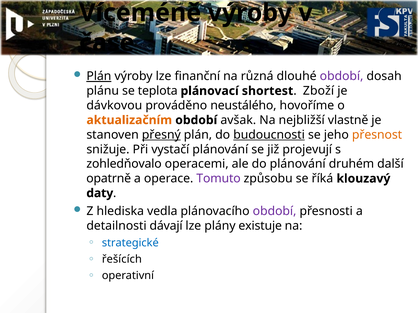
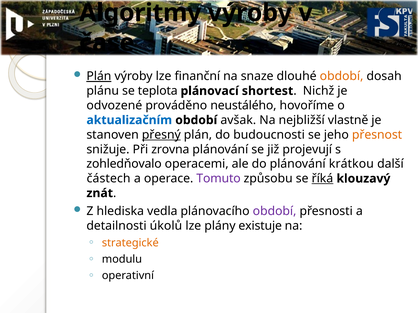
Víceméně: Víceméně -> Algoritmy (140, 13)
různá: různá -> snaze (257, 76)
období colour: purple -> orange (342, 76)
Zboží: Zboží -> Nichž (319, 91)
dávkovou: dávkovou -> odvozené (114, 106)
aktualizačním colour: orange -> blue (129, 120)
budoucnosti underline: present -> none (269, 135)
vystačí: vystačí -> zrovna (170, 150)
druhém: druhém -> krátkou (351, 164)
opatrně: opatrně -> částech (109, 179)
říká underline: none -> present (322, 179)
daty: daty -> znát (100, 193)
dávají: dávají -> úkolů (166, 226)
strategické colour: blue -> orange (130, 243)
řešících: řešících -> modulu (122, 260)
